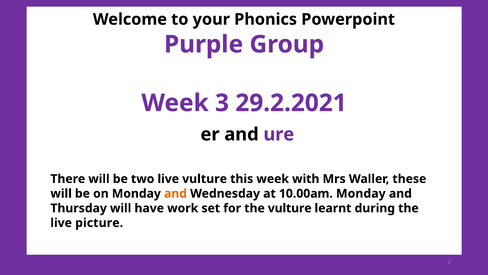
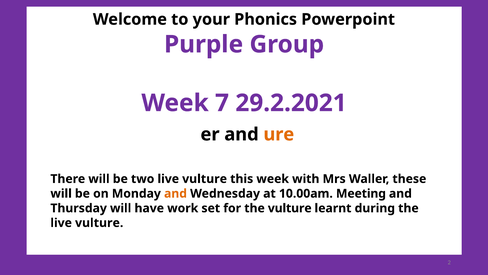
3: 3 -> 7 (222, 103)
ure colour: purple -> orange (279, 134)
10.00am Monday: Monday -> Meeting (361, 193)
picture: picture -> vulture (99, 223)
